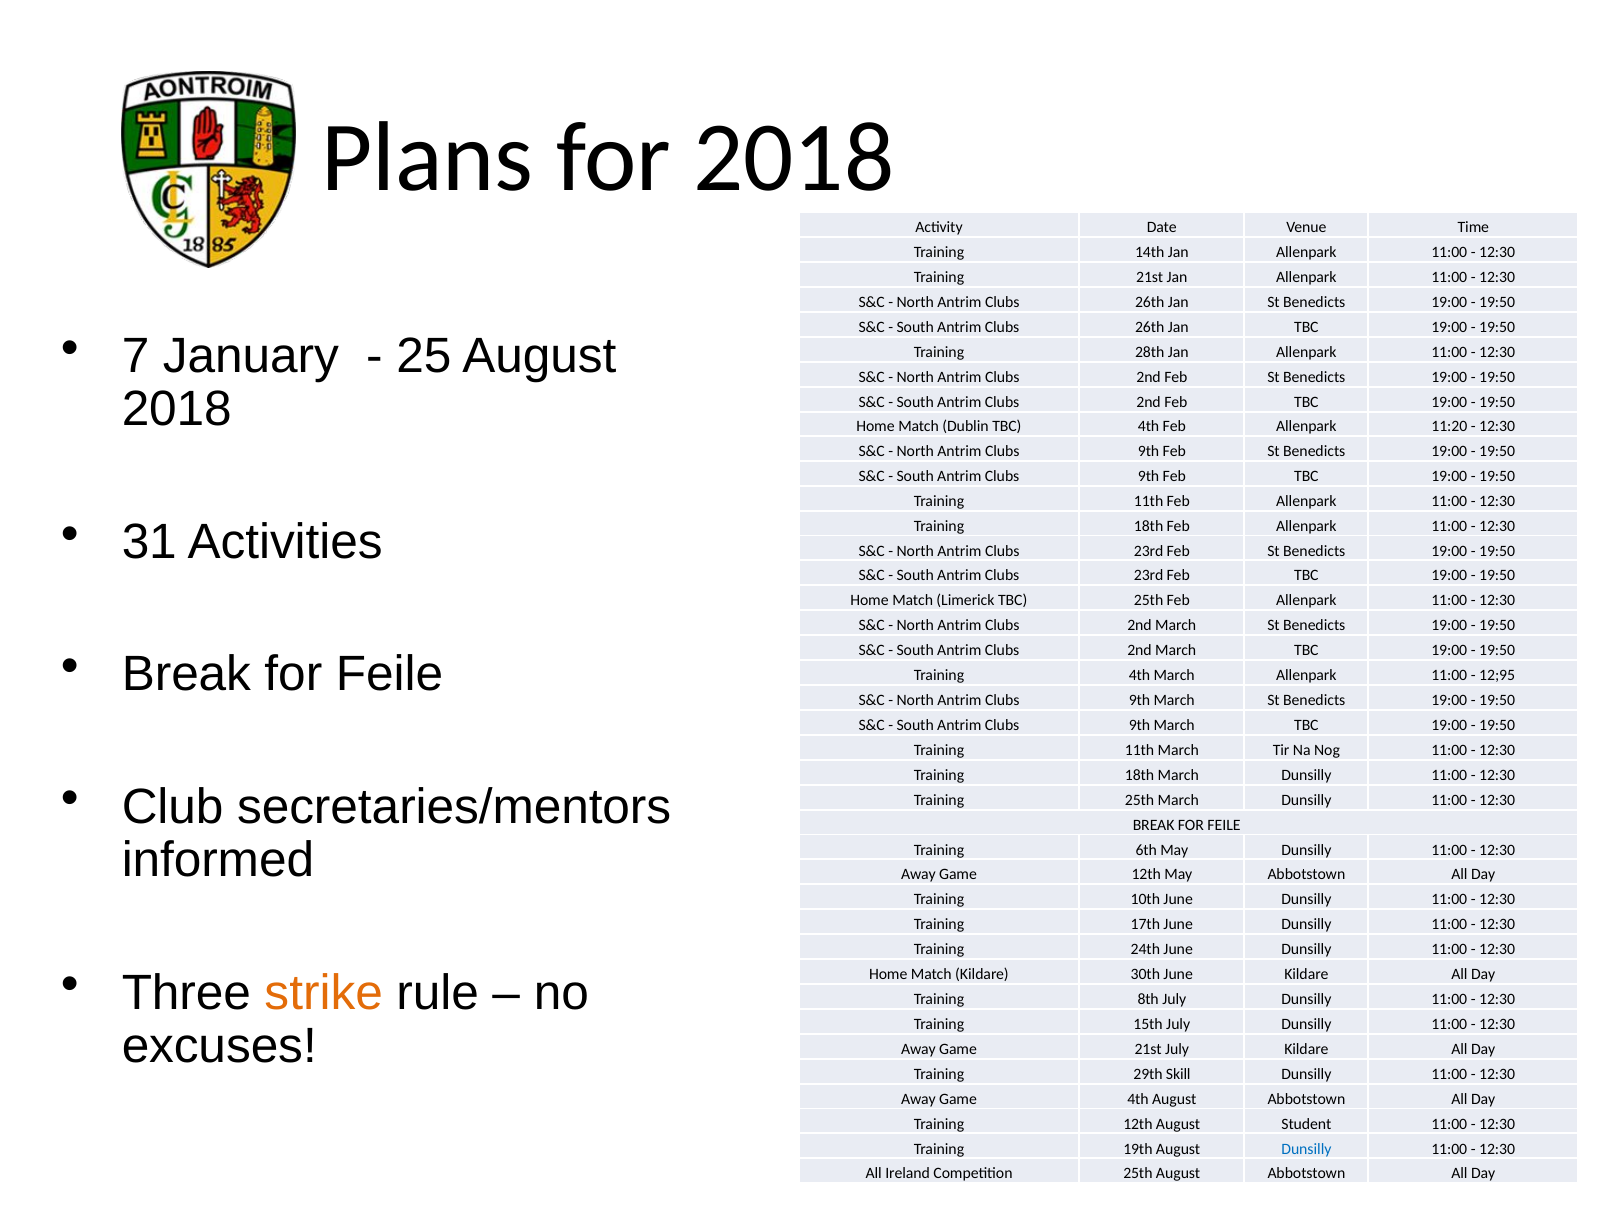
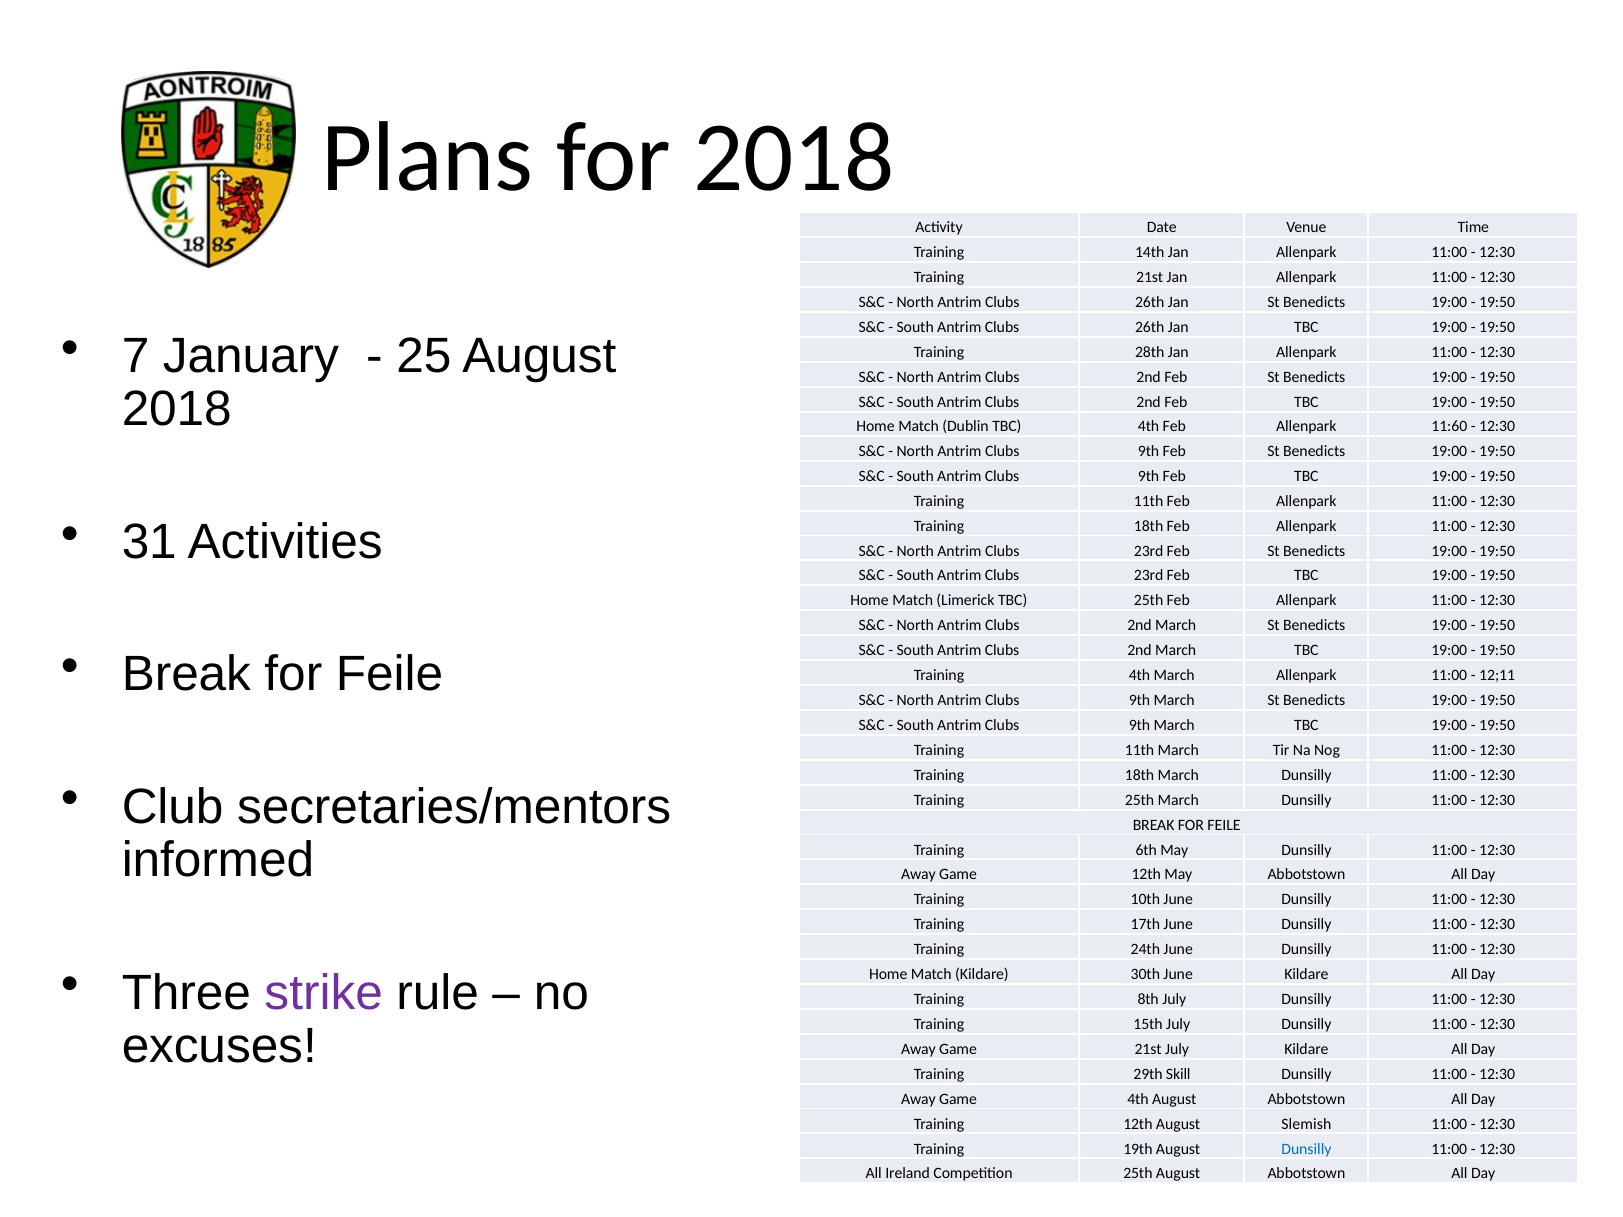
11:20: 11:20 -> 11:60 (1449, 426)
12;95: 12;95 -> 12;11 (1497, 676)
strike colour: orange -> purple (324, 993)
Student: Student -> Slemish (1306, 1124)
